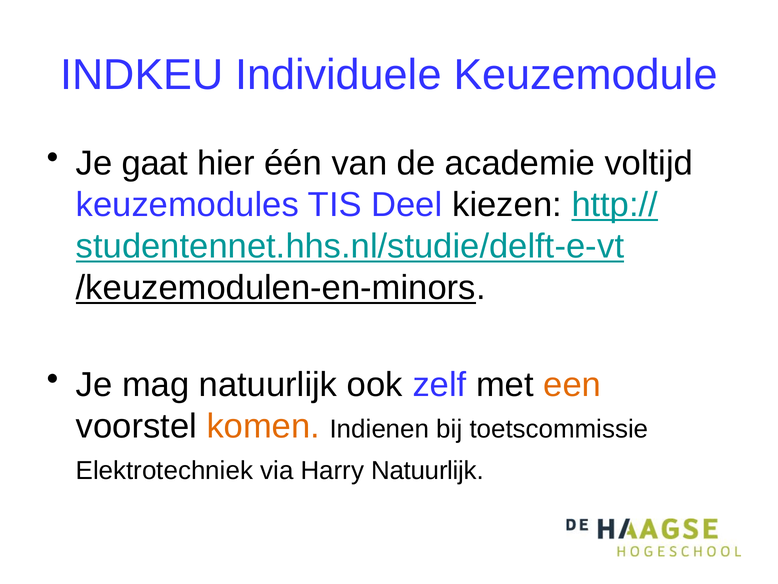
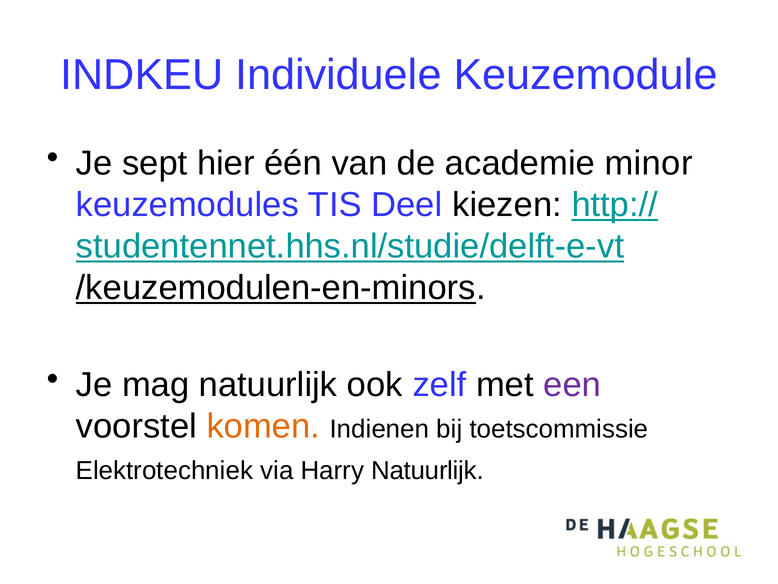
gaat: gaat -> sept (155, 163)
voltijd: voltijd -> minor (649, 163)
een colour: orange -> purple (572, 385)
